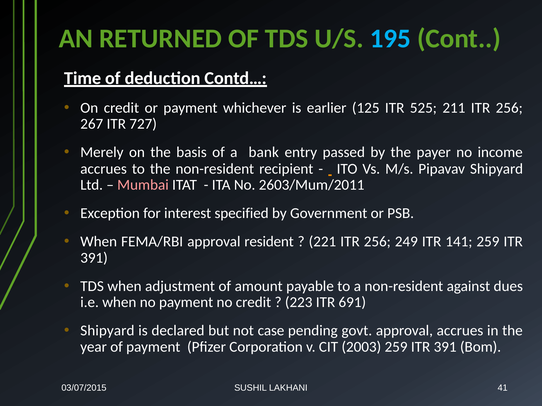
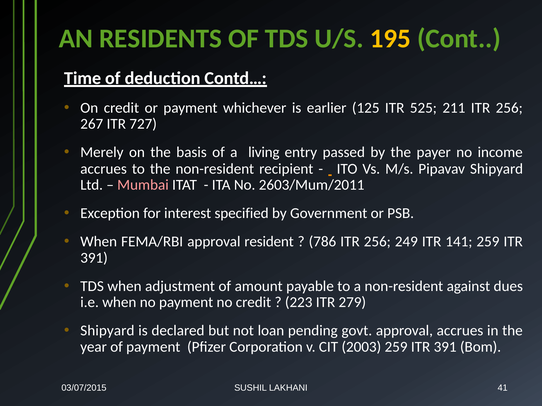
RETURNED: RETURNED -> RESIDENTS (161, 39)
195 colour: light blue -> yellow (390, 39)
bank: bank -> living (264, 152)
221: 221 -> 786 (322, 242)
691: 691 -> 279 (352, 303)
case: case -> loan (271, 331)
